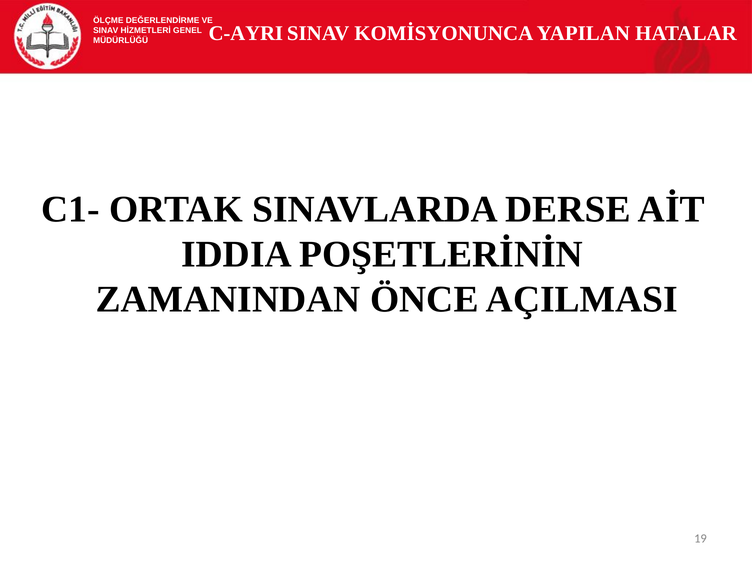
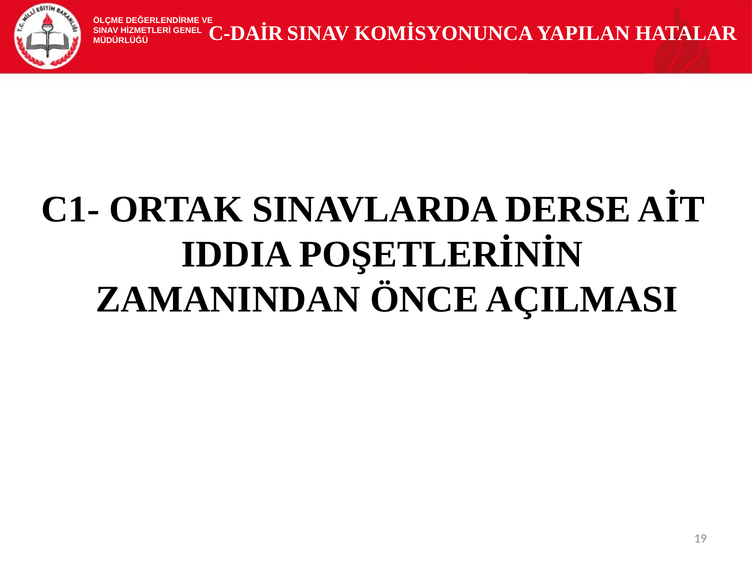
C-AYRI: C-AYRI -> C-DAİR (246, 34)
